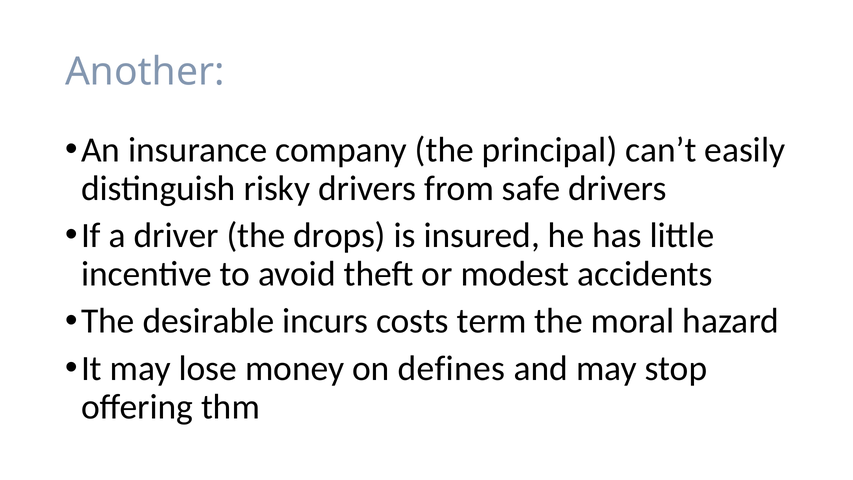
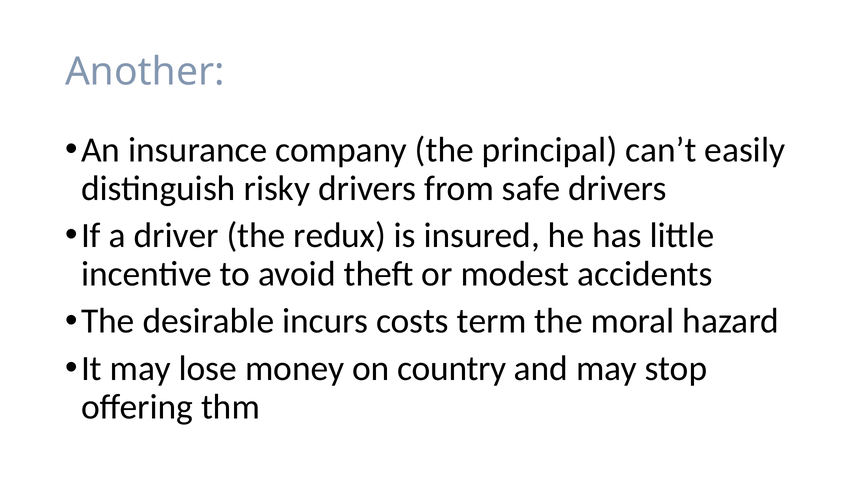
drops: drops -> redux (340, 235)
defines: defines -> country (452, 368)
